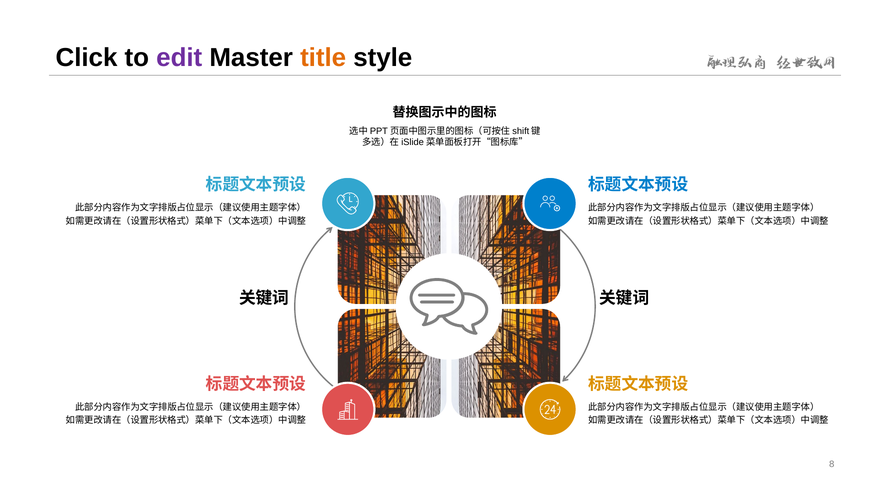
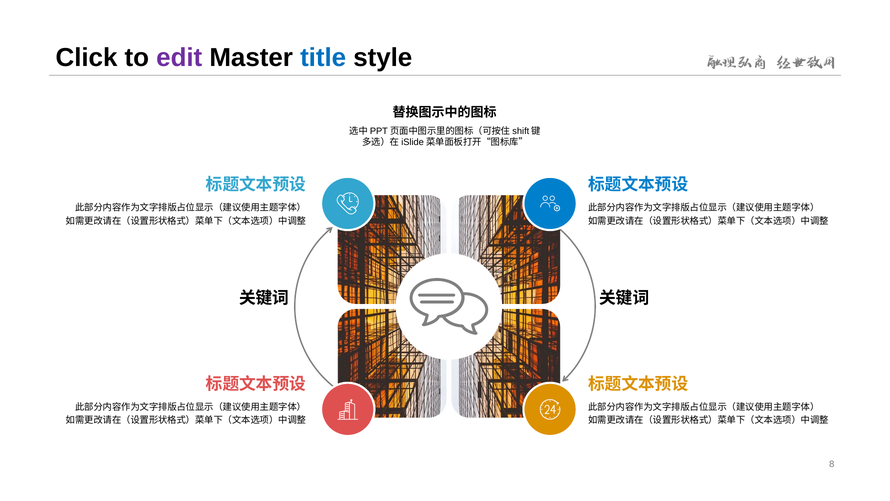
title colour: orange -> blue (323, 58)
